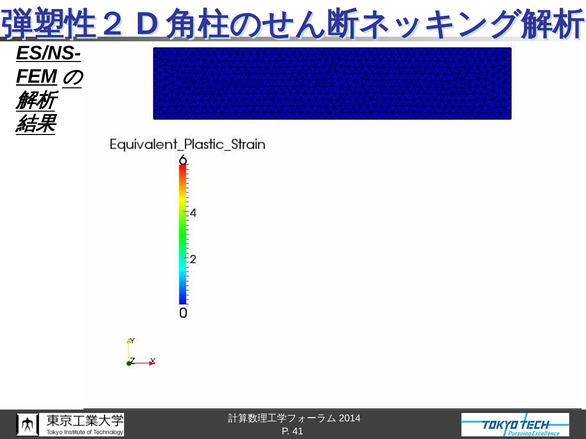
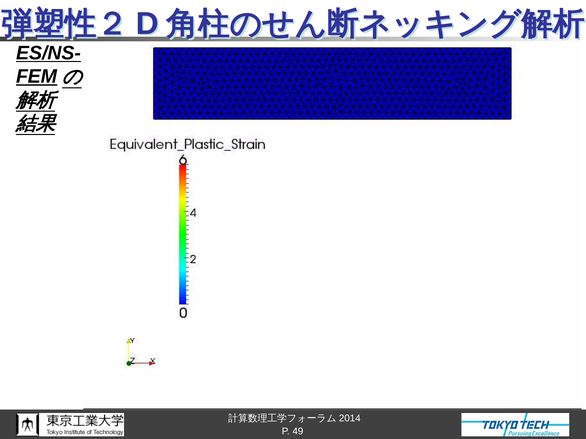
41: 41 -> 49 (298, 432)
